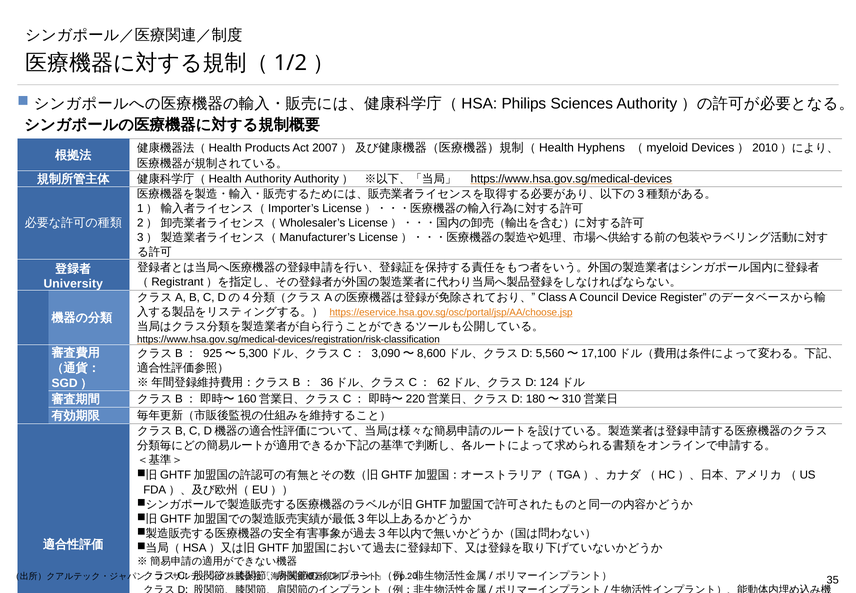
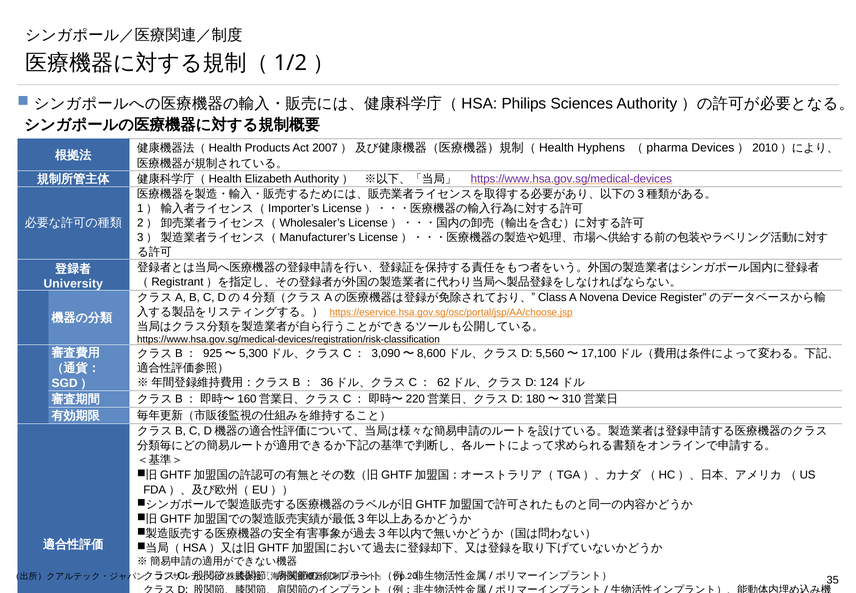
myeloid: myeloid -> pharma (667, 148)
Authority: Authority -> Elizabeth (268, 179)
https://www.hsa.gov.sg/medical-devices colour: black -> purple (571, 179)
Council: Council -> Novena (599, 297)
